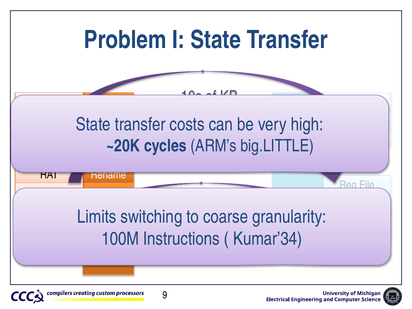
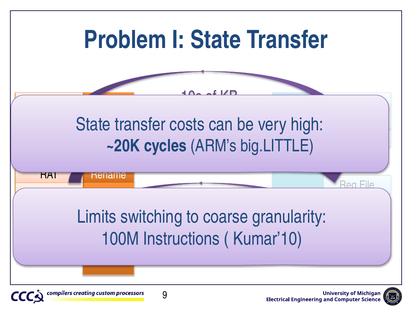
Kumar’34: Kumar’34 -> Kumar’10 (268, 239)
